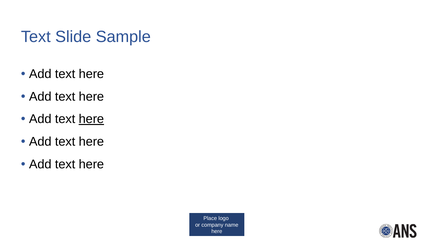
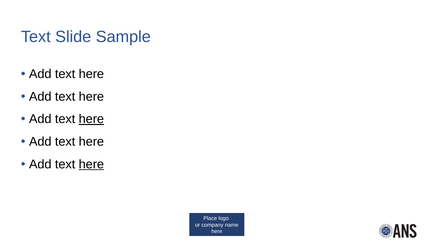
here underline: none -> present (91, 164)
